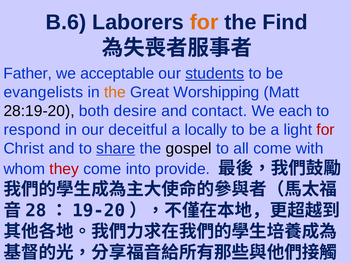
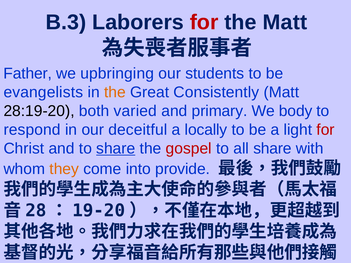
B.6: B.6 -> B.3 (66, 22)
for colour: orange -> red (204, 22)
the Find: Find -> Matt (285, 22)
acceptable: acceptable -> upbringing (117, 74)
students underline: present -> none (215, 74)
Worshipping: Worshipping -> Consistently (216, 92)
desire: desire -> varied (135, 111)
contact: contact -> primary (220, 111)
each: each -> body (296, 111)
gospel colour: black -> red (189, 149)
all come: come -> share (272, 149)
they colour: red -> orange (64, 169)
